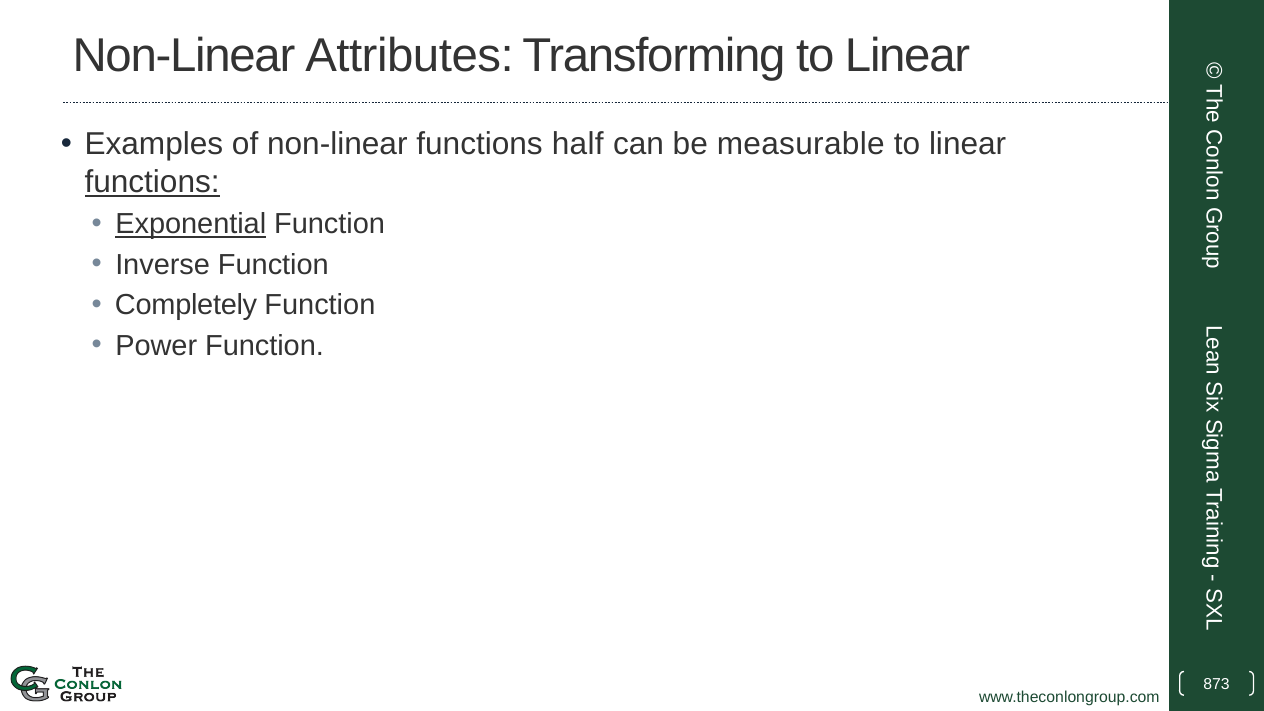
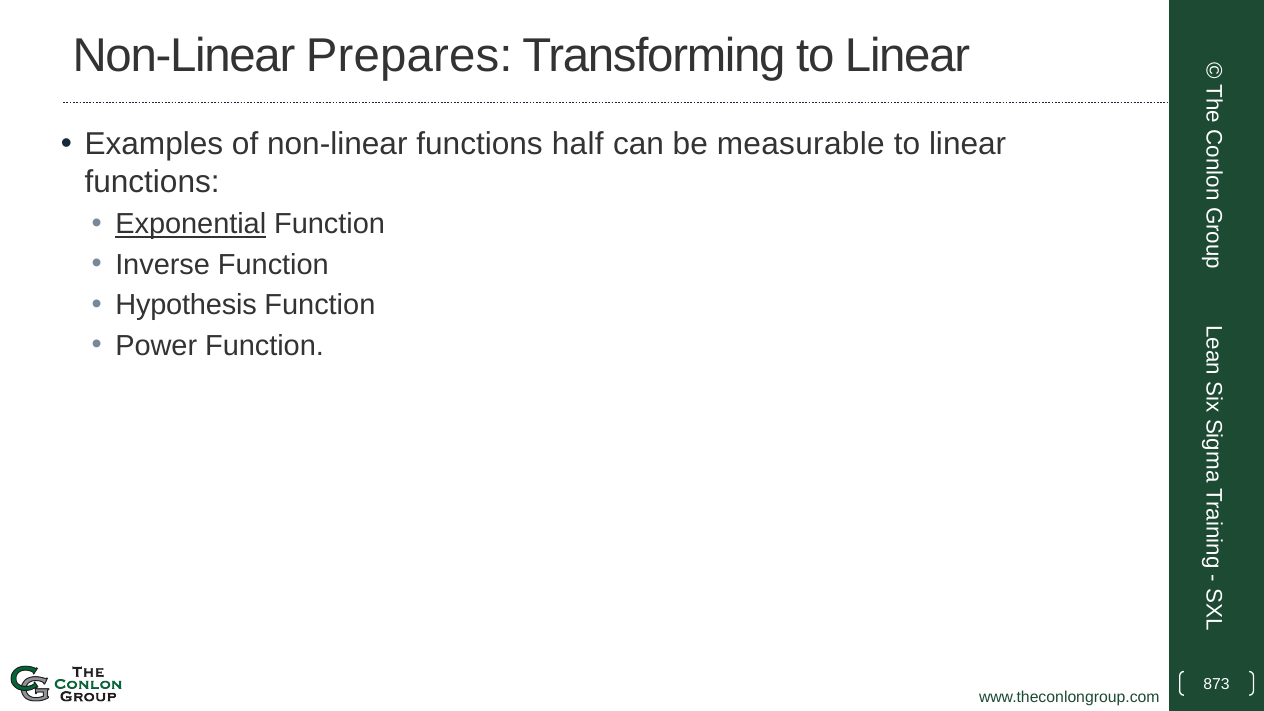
Attributes: Attributes -> Prepares (409, 56)
functions underline: present -> none (152, 182)
Completely: Completely -> Hypothesis (186, 305)
